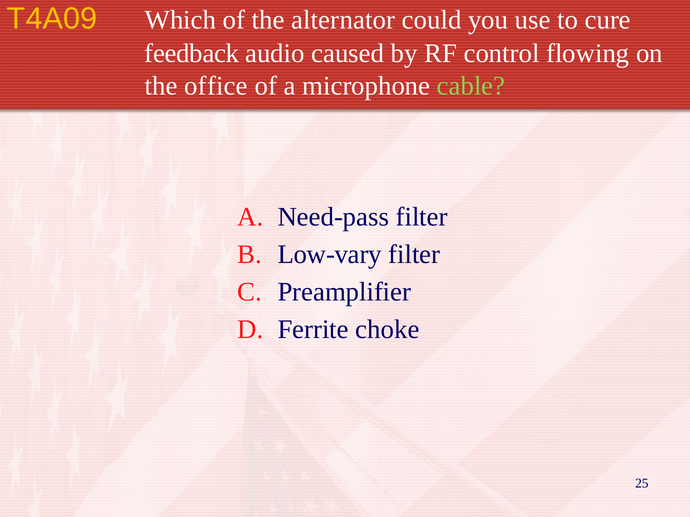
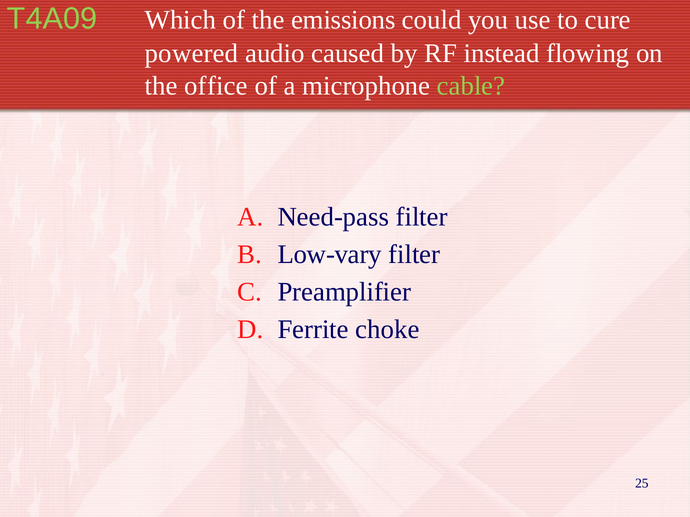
T4A09 colour: yellow -> light green (52, 19)
alternator: alternator -> emissions (343, 20)
feedback: feedback -> powered (192, 54)
control: control -> instead (502, 54)
